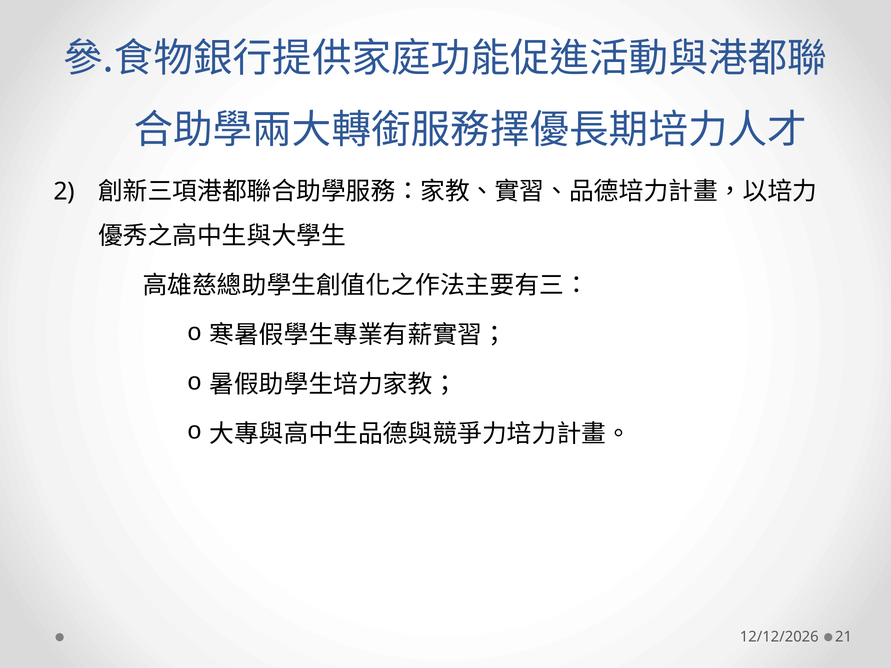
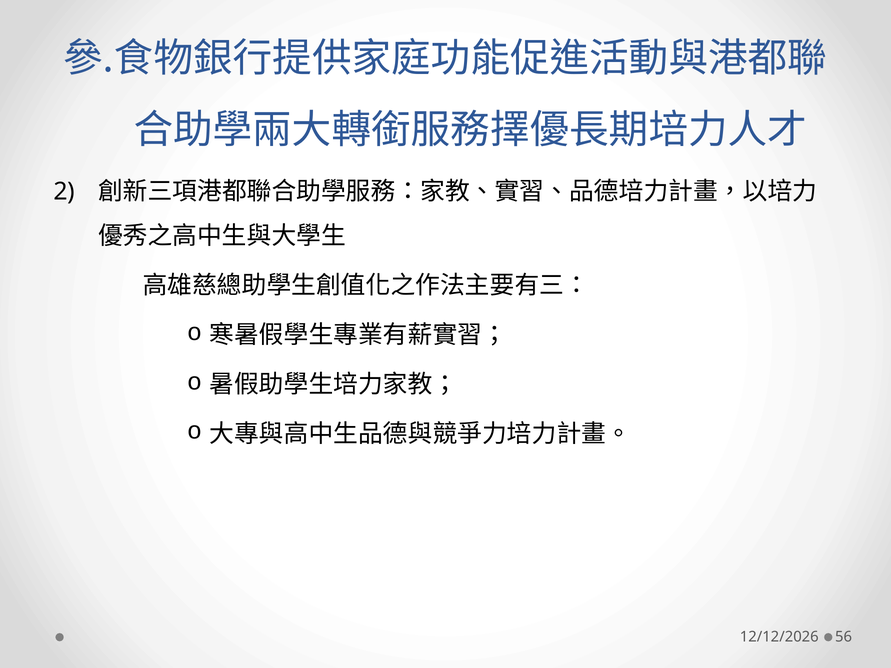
21: 21 -> 56 (844, 637)
